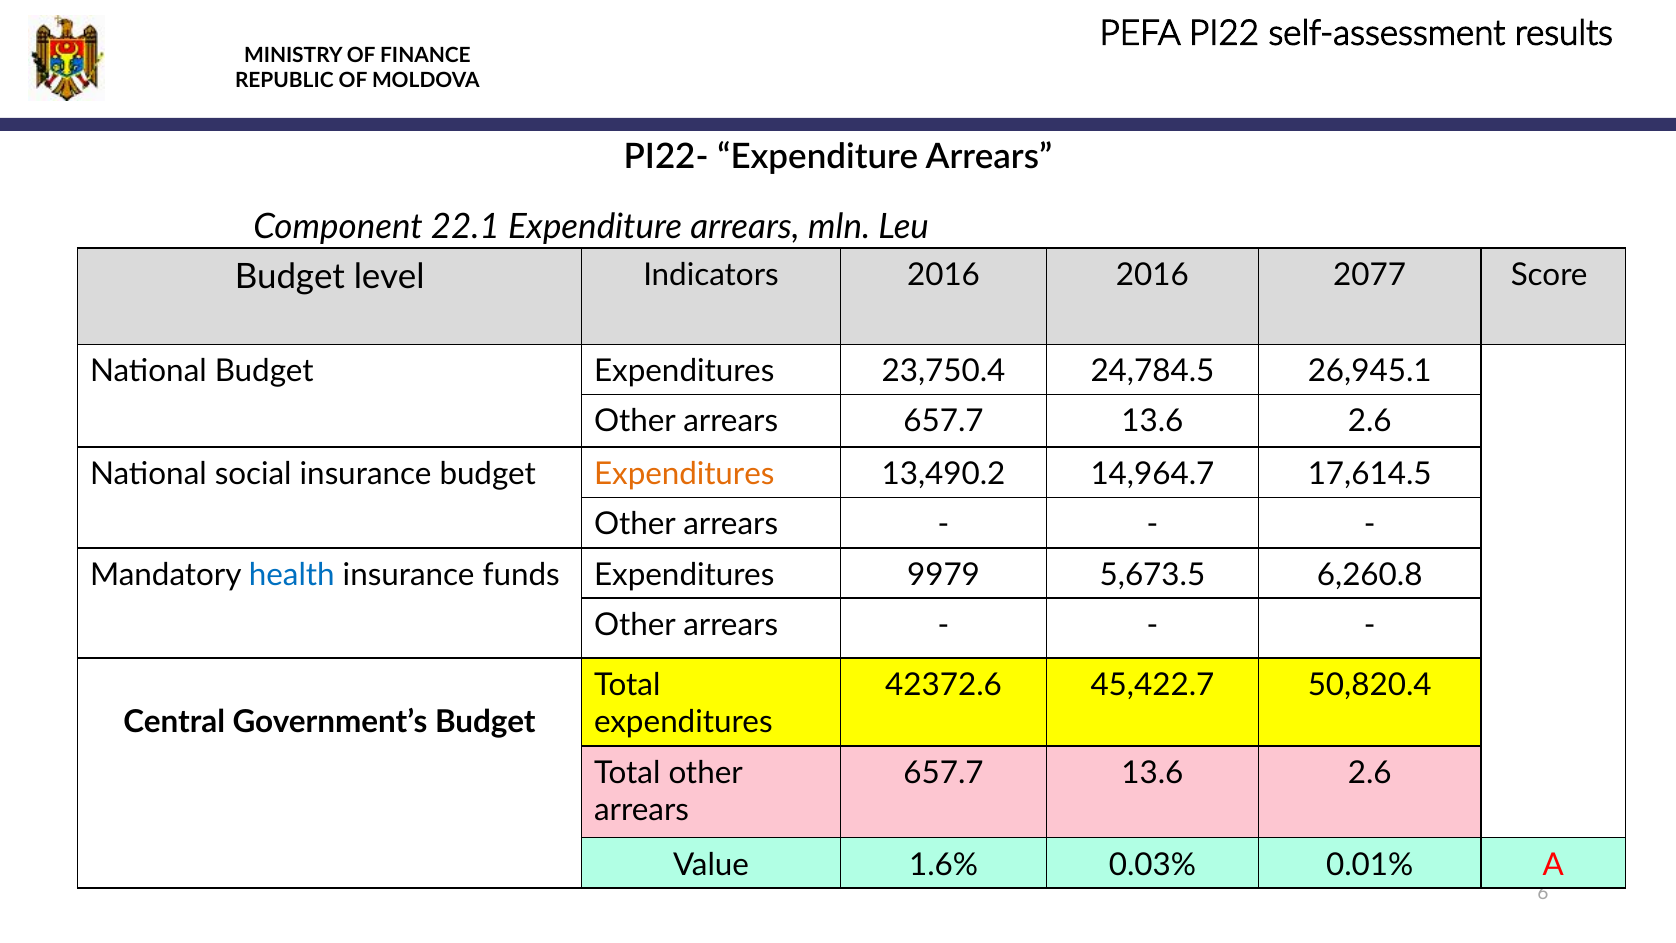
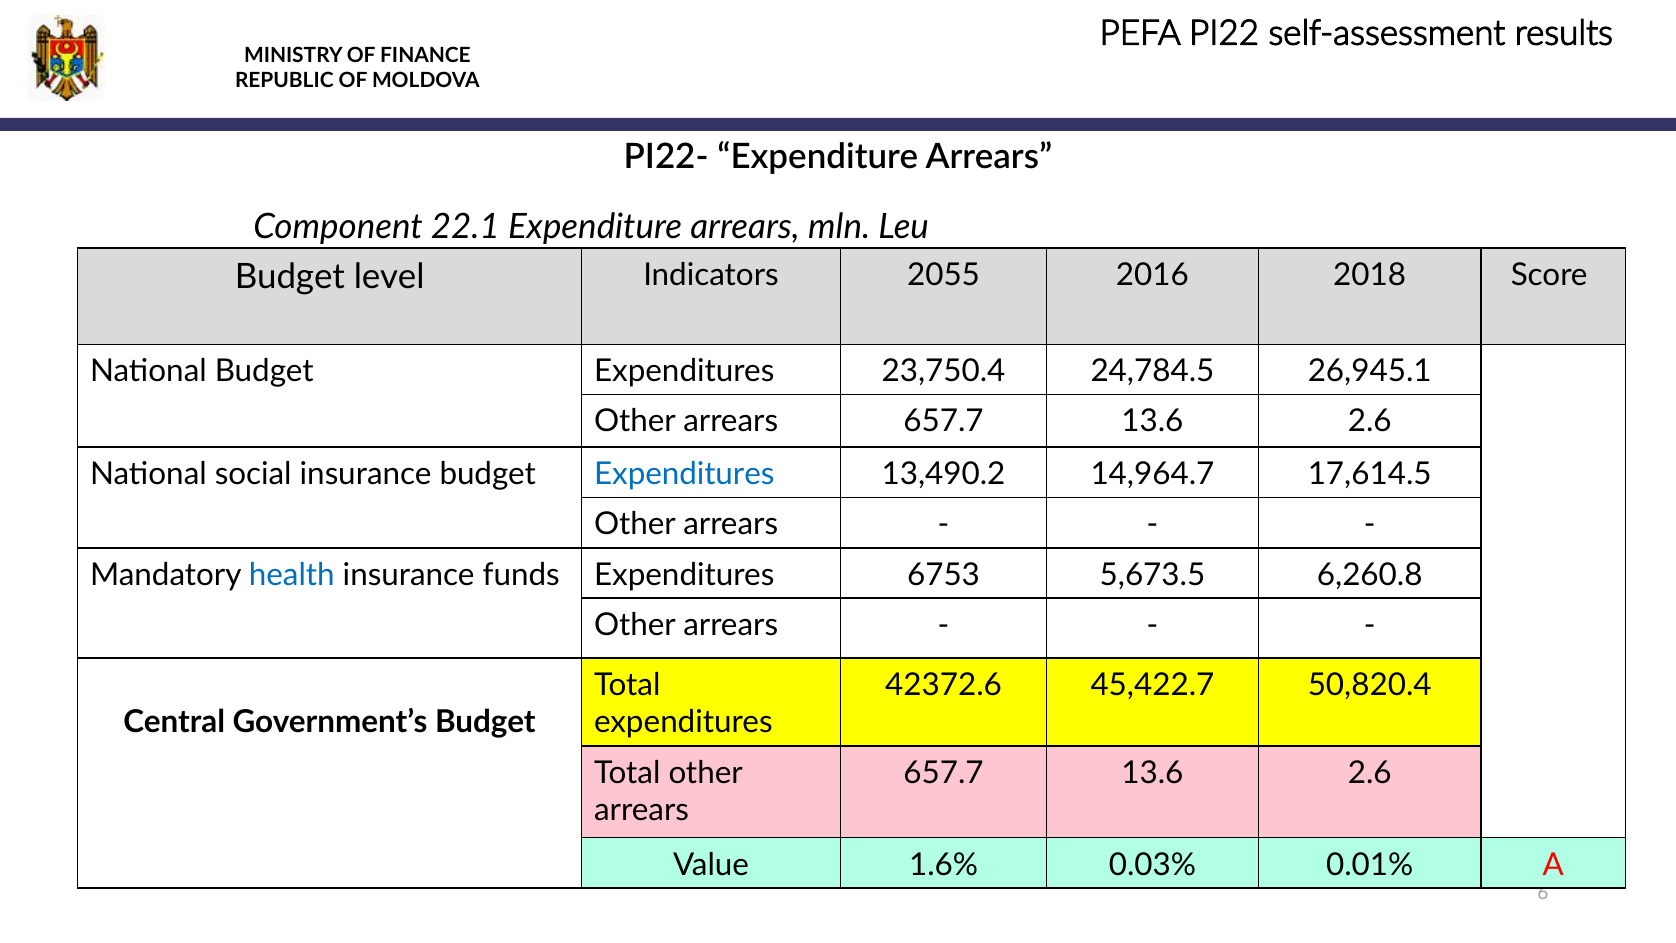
Indicators 2016: 2016 -> 2055 (944, 275)
2077: 2077 -> 2018 (1370, 275)
Expenditures colour: orange -> blue (684, 474)
9979: 9979 -> 6753 (944, 575)
